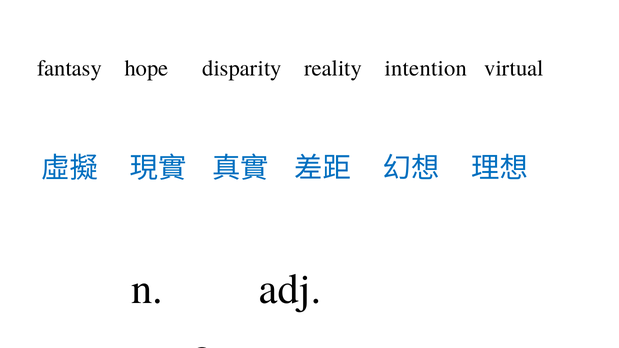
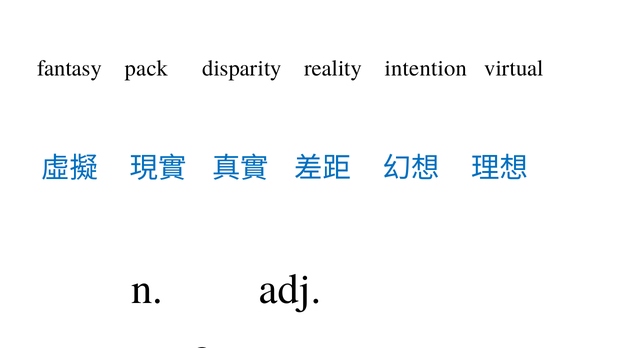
hope: hope -> pack (146, 68)
